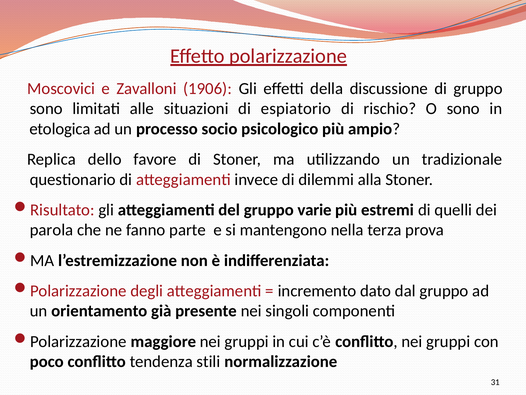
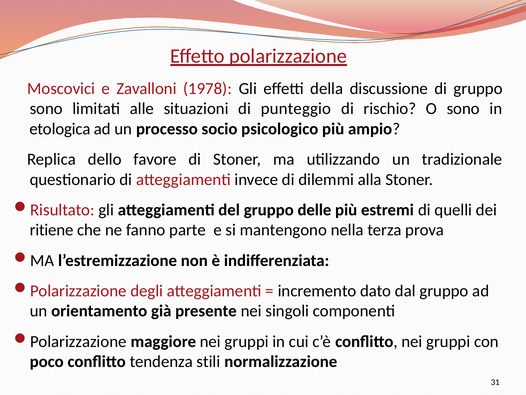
1906: 1906 -> 1978 (208, 88)
espiatorio: espiatorio -> punteggio (296, 109)
varie: varie -> delle (314, 210)
parola: parola -> ritiene (52, 230)
